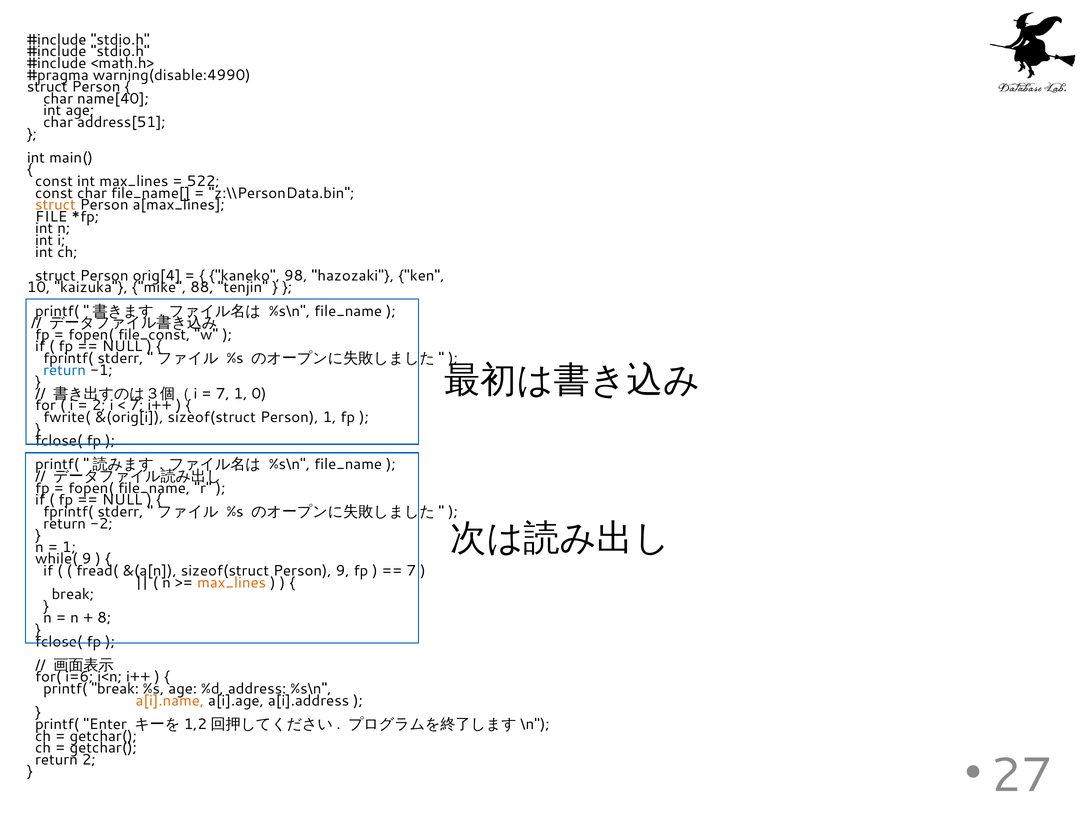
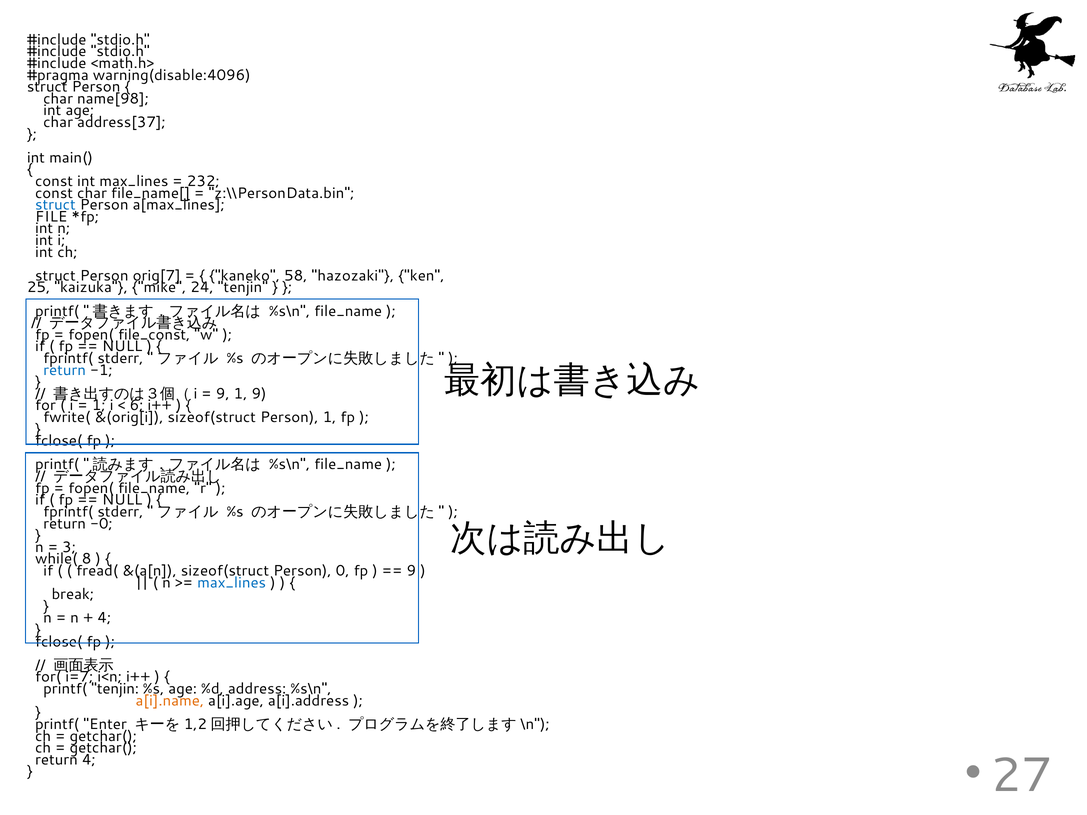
warning(disable:4990: warning(disable:4990 -> warning(disable:4096 (172, 75)
name[40: name[40 -> name[98 (113, 99)
address[51: address[51 -> address[37 (121, 122)
522: 522 -> 232 (203, 181)
struct colour: orange -> blue (55, 205)
orig[4: orig[4 -> orig[7 (157, 276)
98: 98 -> 58 (296, 276)
10: 10 -> 25 (39, 288)
88: 88 -> 24 (202, 288)
7: 7 -> 9 (223, 394)
1 0: 0 -> 9 (259, 394)
2: 2 -> 1 (99, 406)
7: 7 -> 6 (136, 406)
-2: -2 -> -0 (101, 524)
1: 1 -> 3 (69, 547)
while( 9: 9 -> 8 (87, 559)
Person 9: 9 -> 0 (343, 571)
7: 7 -> 9 (411, 571)
max_lines colour: orange -> blue (232, 583)
8: 8 -> 4 (104, 618)
i=6: i=6 -> i=7 (79, 677)
printf( break: break -> tenjin (115, 689)
return 2: 2 -> 4 (89, 760)
